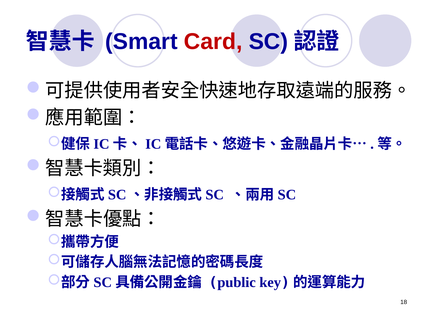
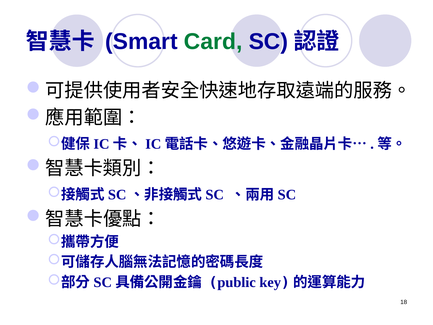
Card colour: red -> green (213, 42)
